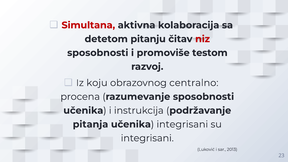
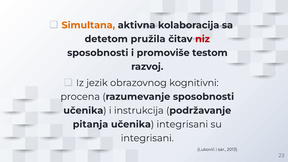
Simultana colour: red -> orange (88, 25)
pitanju: pitanju -> pružila (148, 39)
koju: koju -> jezik (97, 83)
centralno: centralno -> kognitivni (194, 83)
